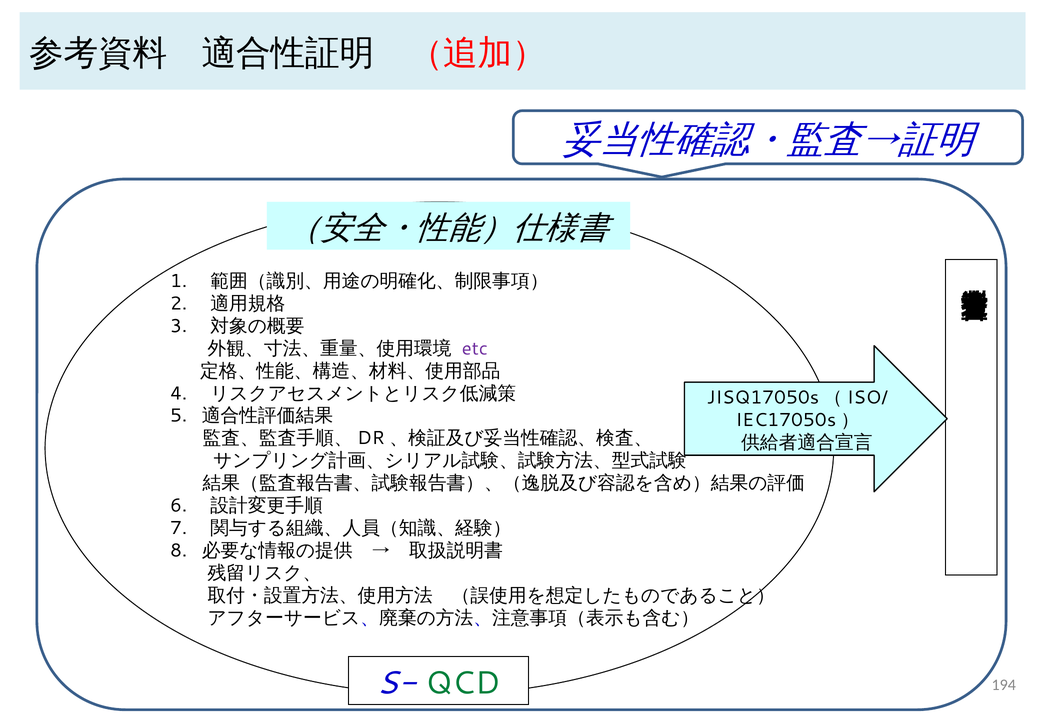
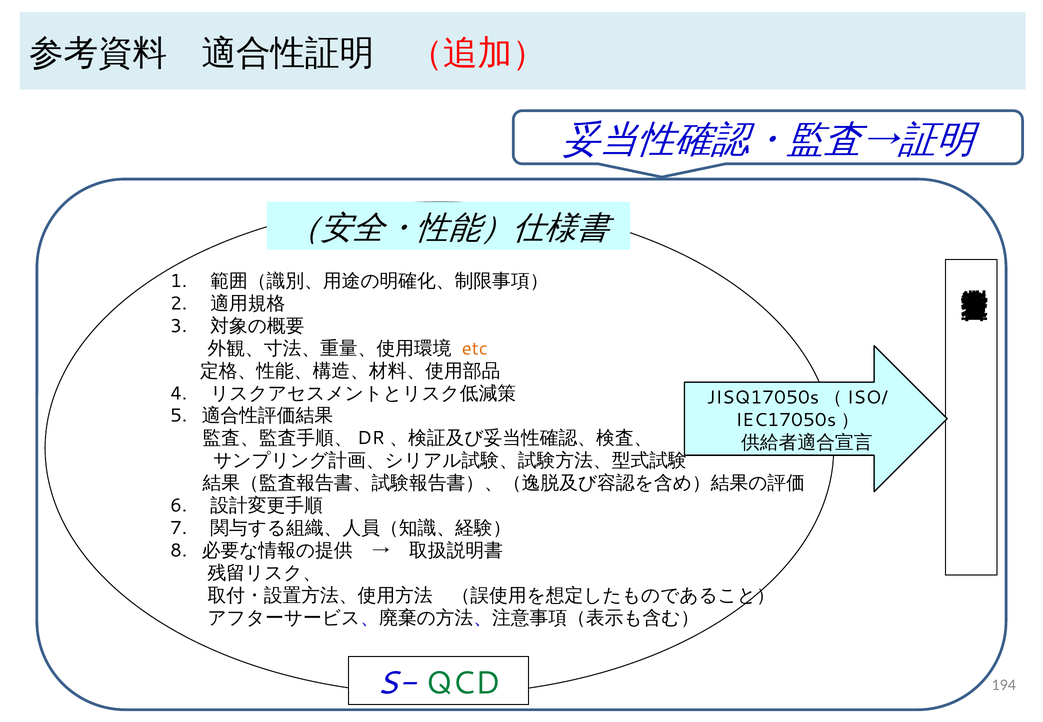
etc colour: purple -> orange (475, 348)
